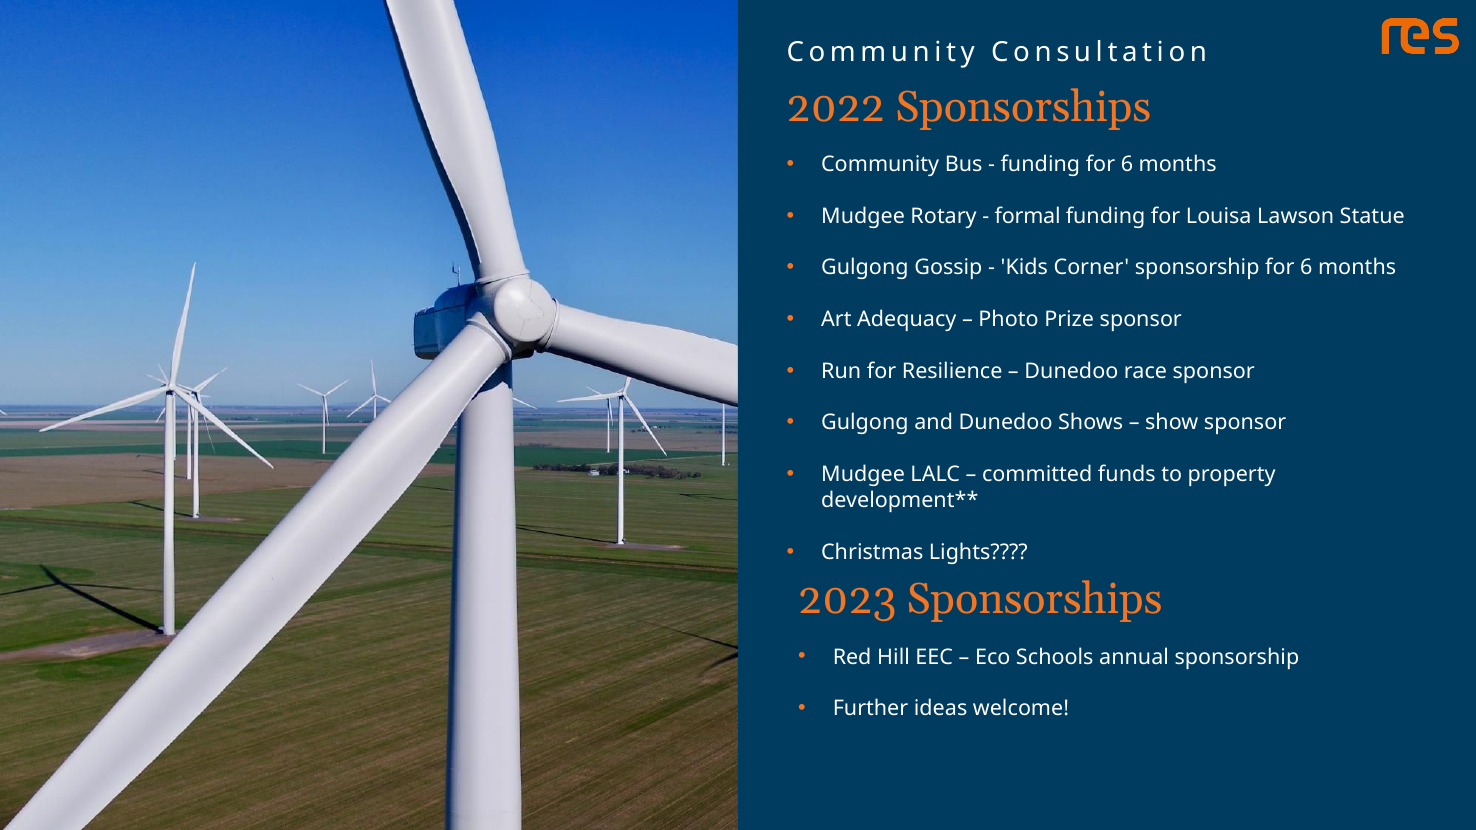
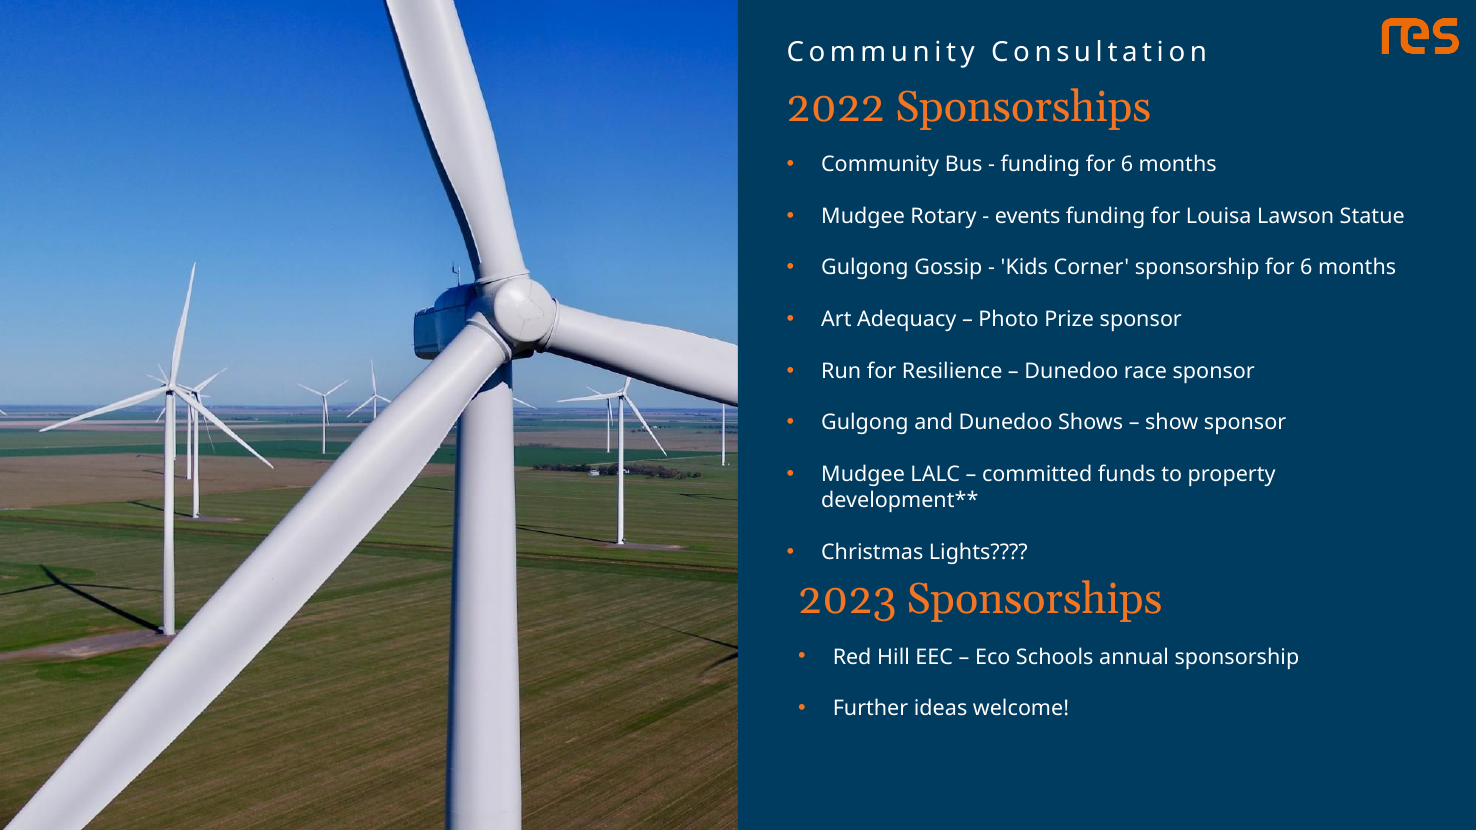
formal: formal -> events (1028, 216)
